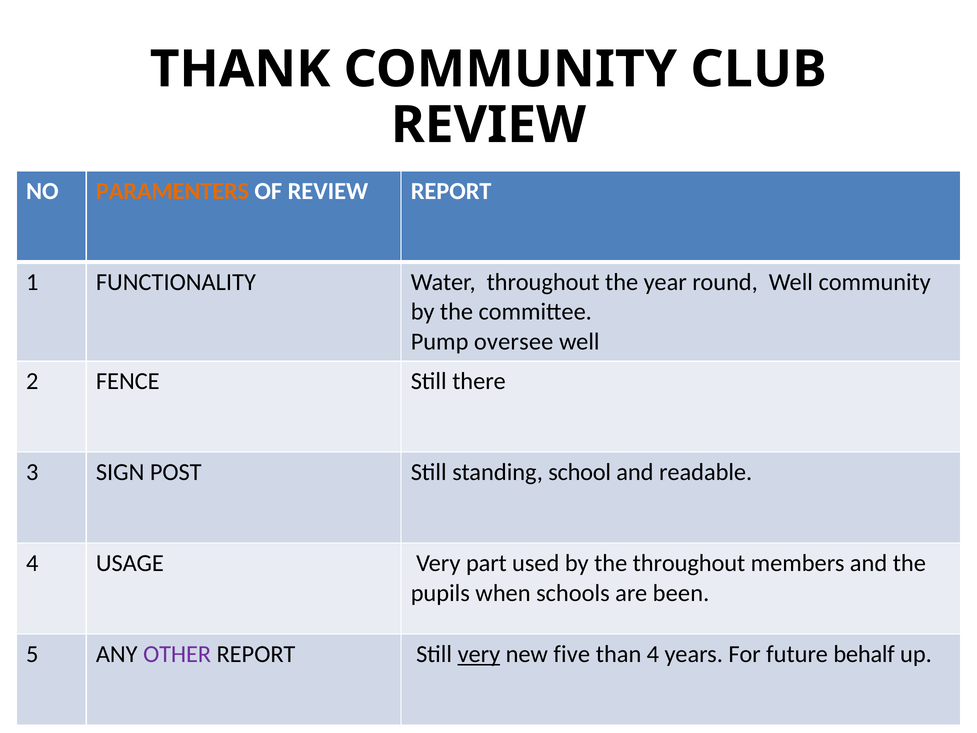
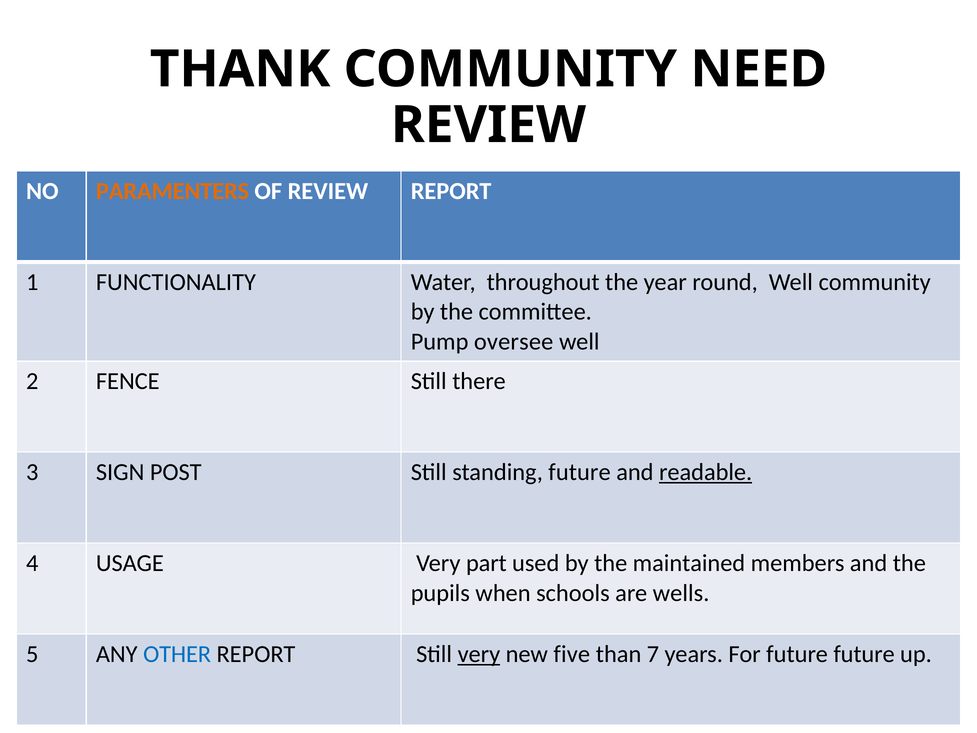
CLUB: CLUB -> NEED (759, 69)
standing school: school -> future (580, 472)
readable underline: none -> present (706, 472)
the throughout: throughout -> maintained (689, 563)
been: been -> wells (681, 593)
OTHER colour: purple -> blue (177, 654)
than 4: 4 -> 7 (653, 654)
future behalf: behalf -> future (864, 654)
